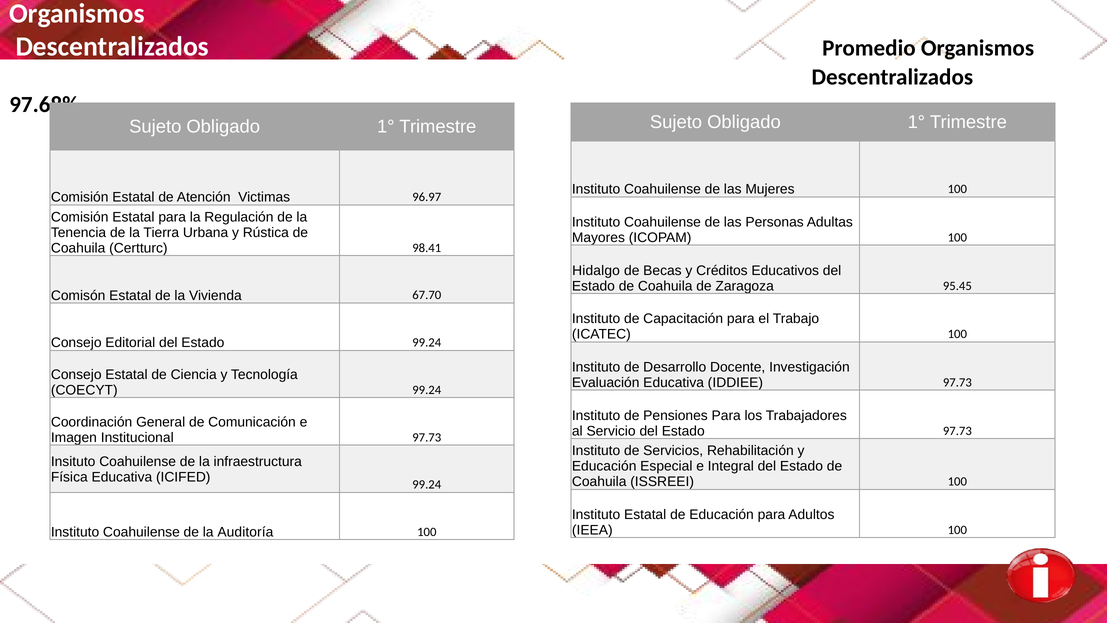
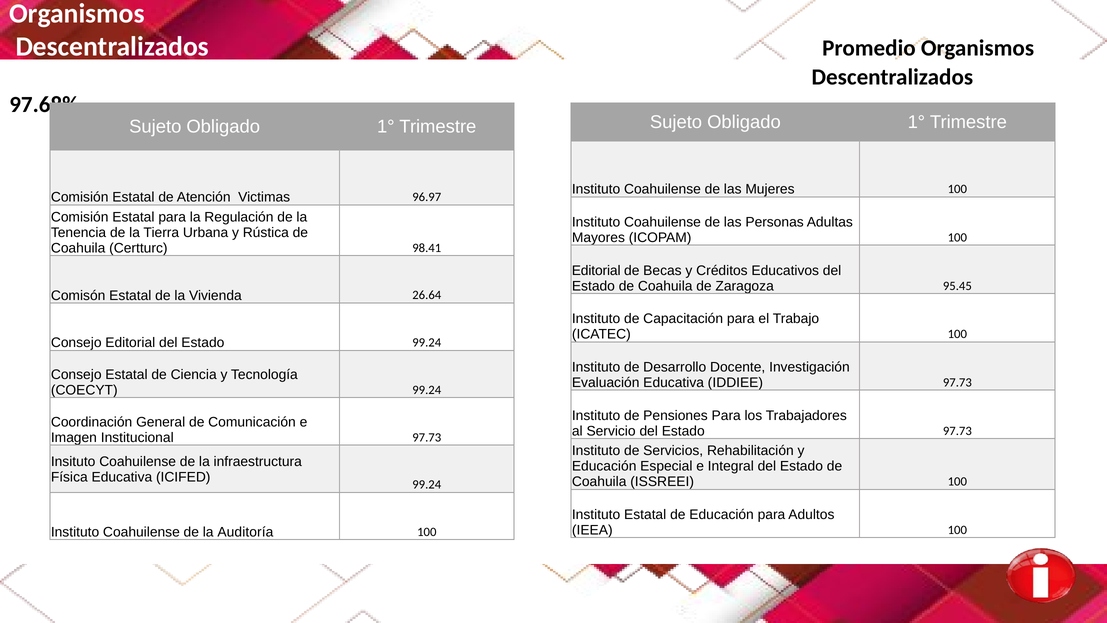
Hidalgo: Hidalgo -> Editorial (596, 270)
67.70: 67.70 -> 26.64 (427, 295)
